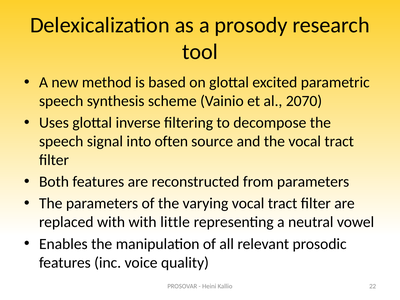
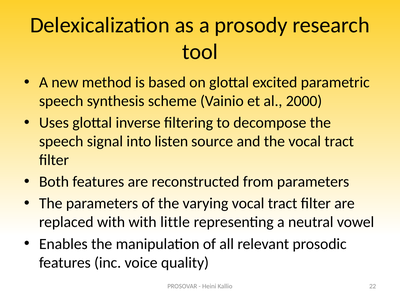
2070: 2070 -> 2000 (304, 101)
often: often -> listen (171, 141)
